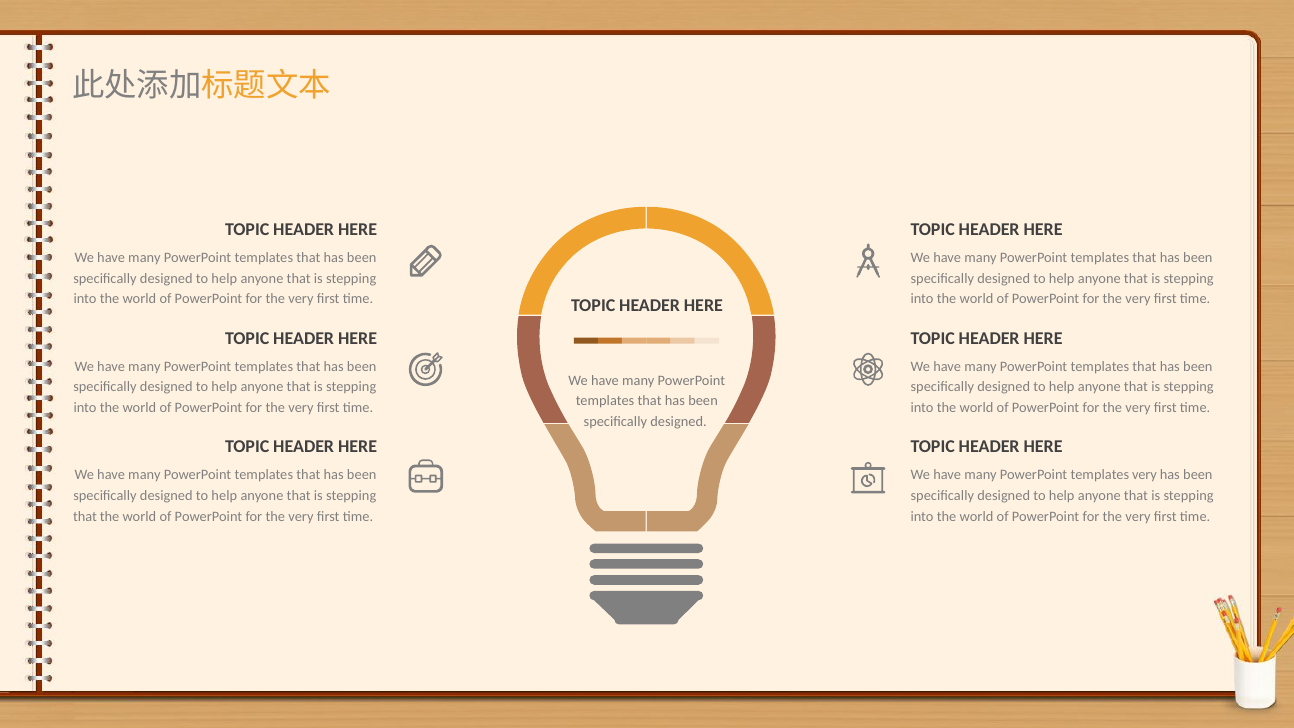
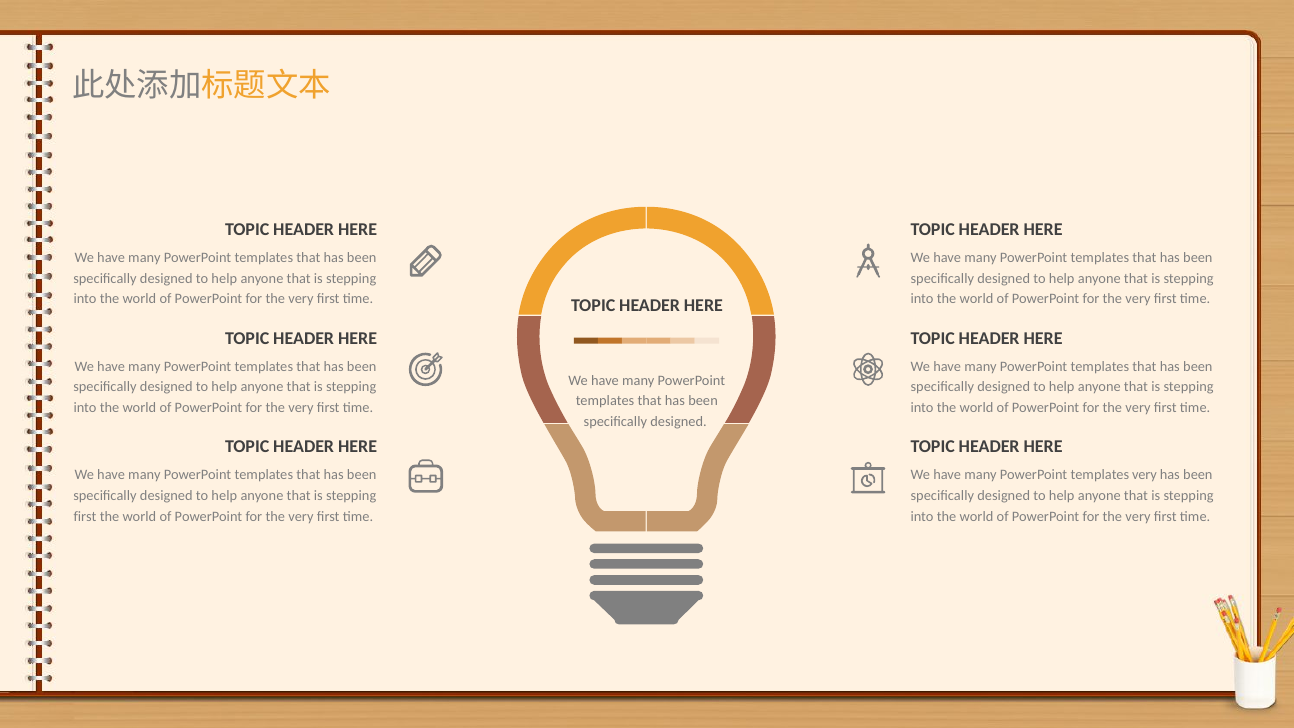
that: that -> first (85, 516)
